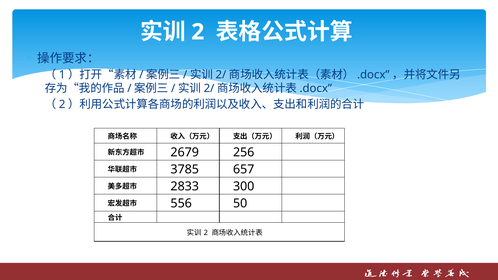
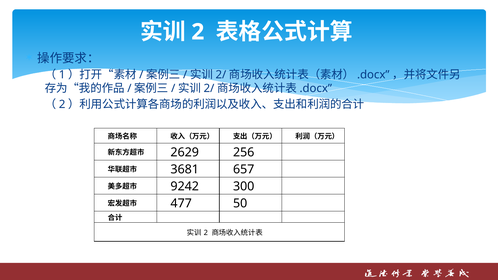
2679: 2679 -> 2629 (185, 152)
3785: 3785 -> 3681 (185, 169)
2833: 2833 -> 9242 (185, 186)
556: 556 -> 477 (181, 203)
